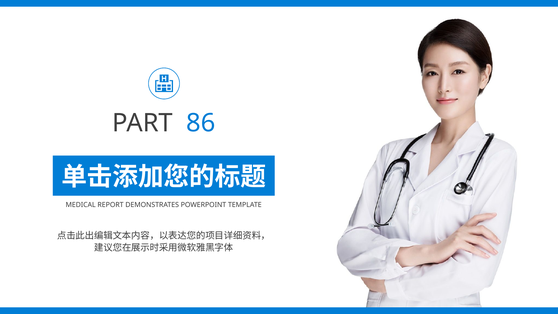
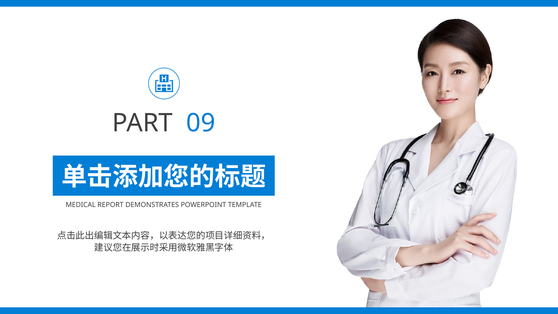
86: 86 -> 09 (201, 123)
